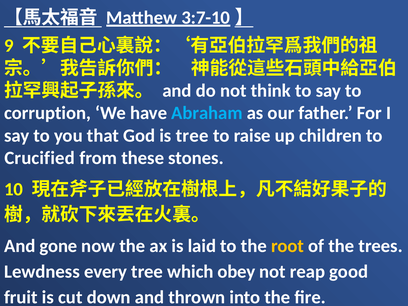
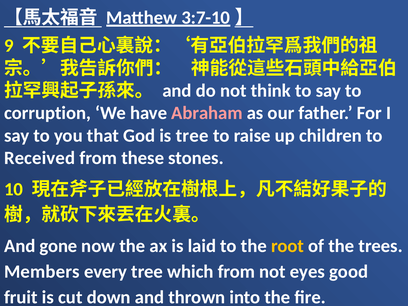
Abraham colour: light blue -> pink (207, 113)
Crucified: Crucified -> Received (40, 158)
Lewdness: Lewdness -> Members (42, 272)
which obey: obey -> from (236, 272)
reap: reap -> eyes (307, 272)
